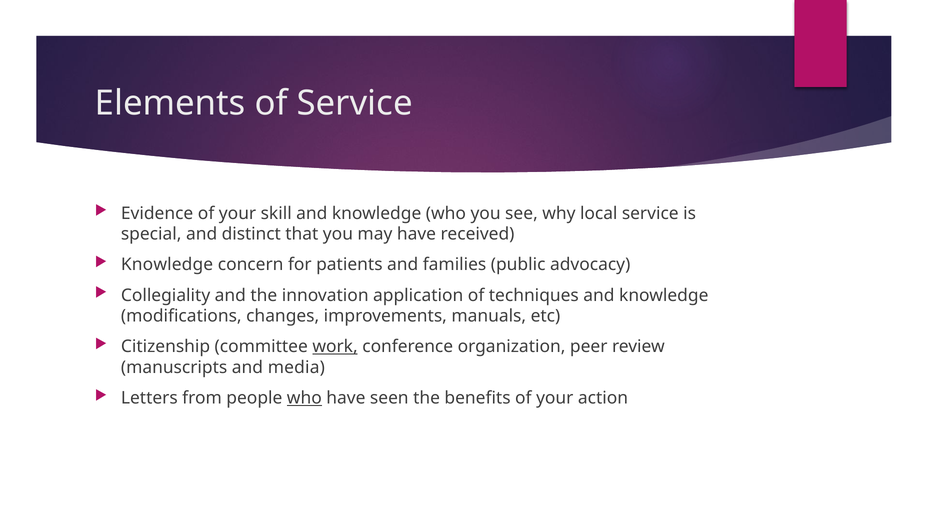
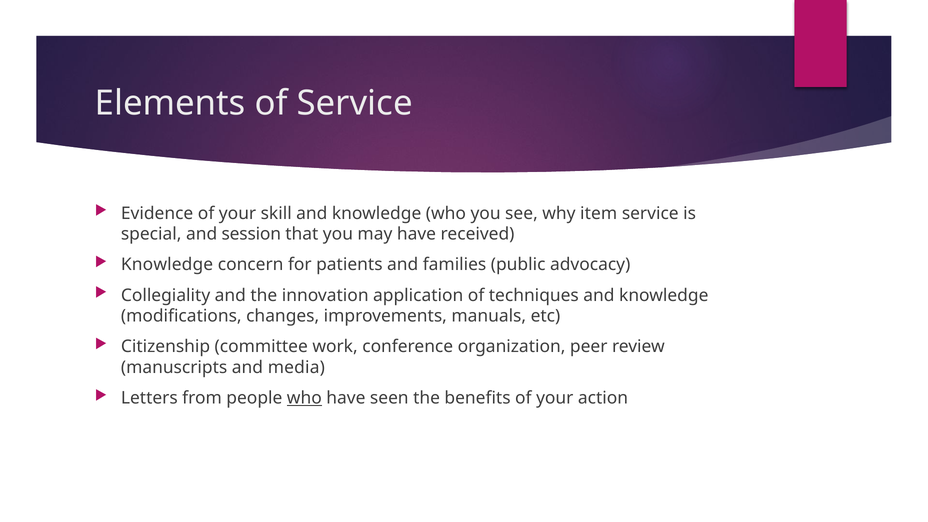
local: local -> item (599, 213)
distinct: distinct -> session (251, 234)
work underline: present -> none (335, 347)
